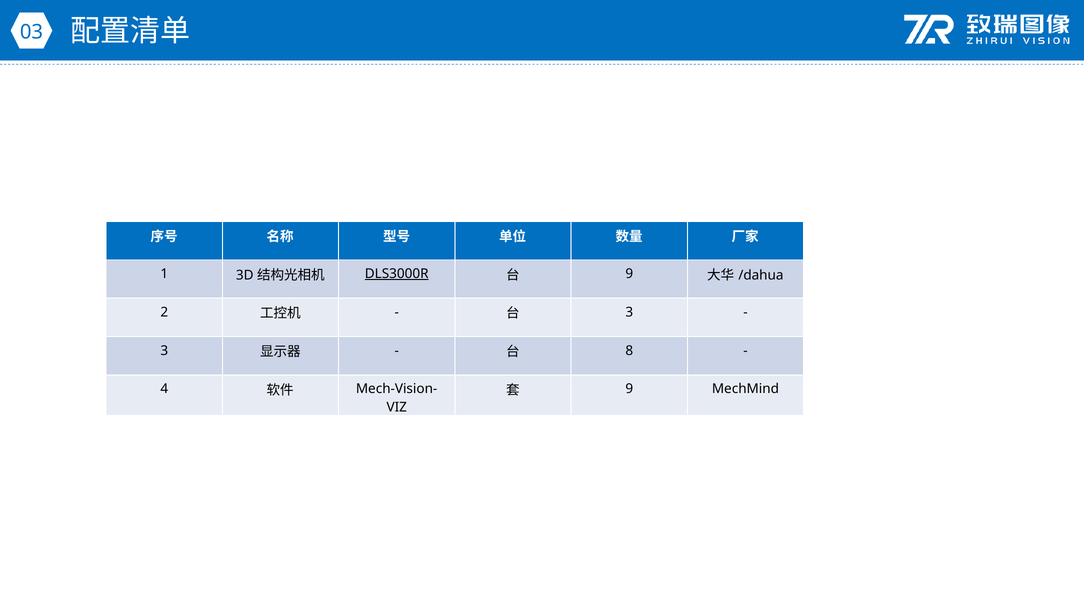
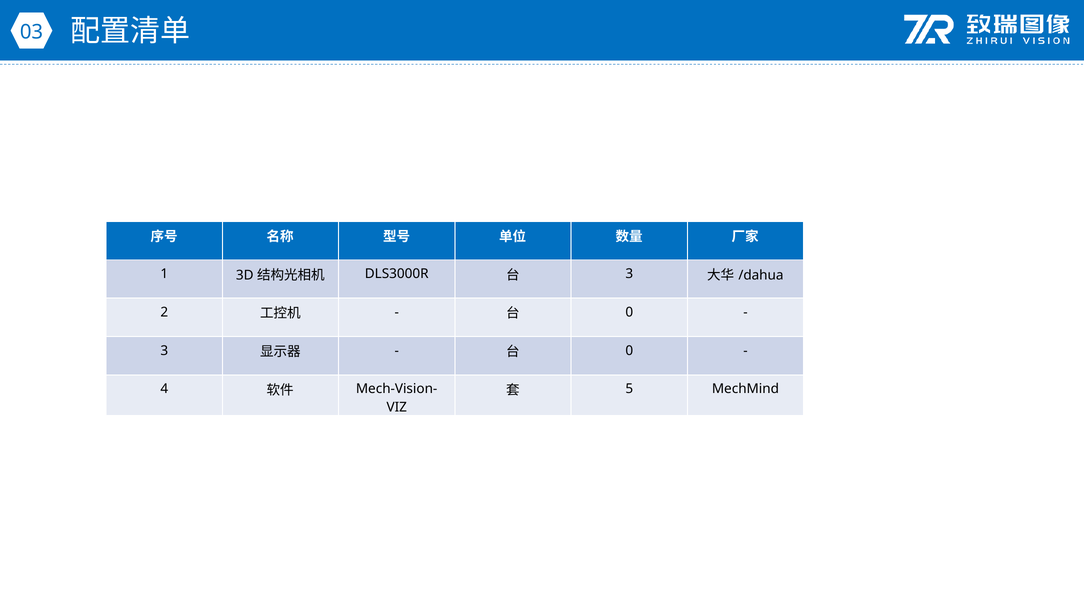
DLS3000R underline: present -> none (397, 274)
9: 9 -> 3 (629, 274)
3: 3 -> 0 (629, 313)
8: 8 -> 0 (629, 351)
9: 9 -> 5 (629, 389)
